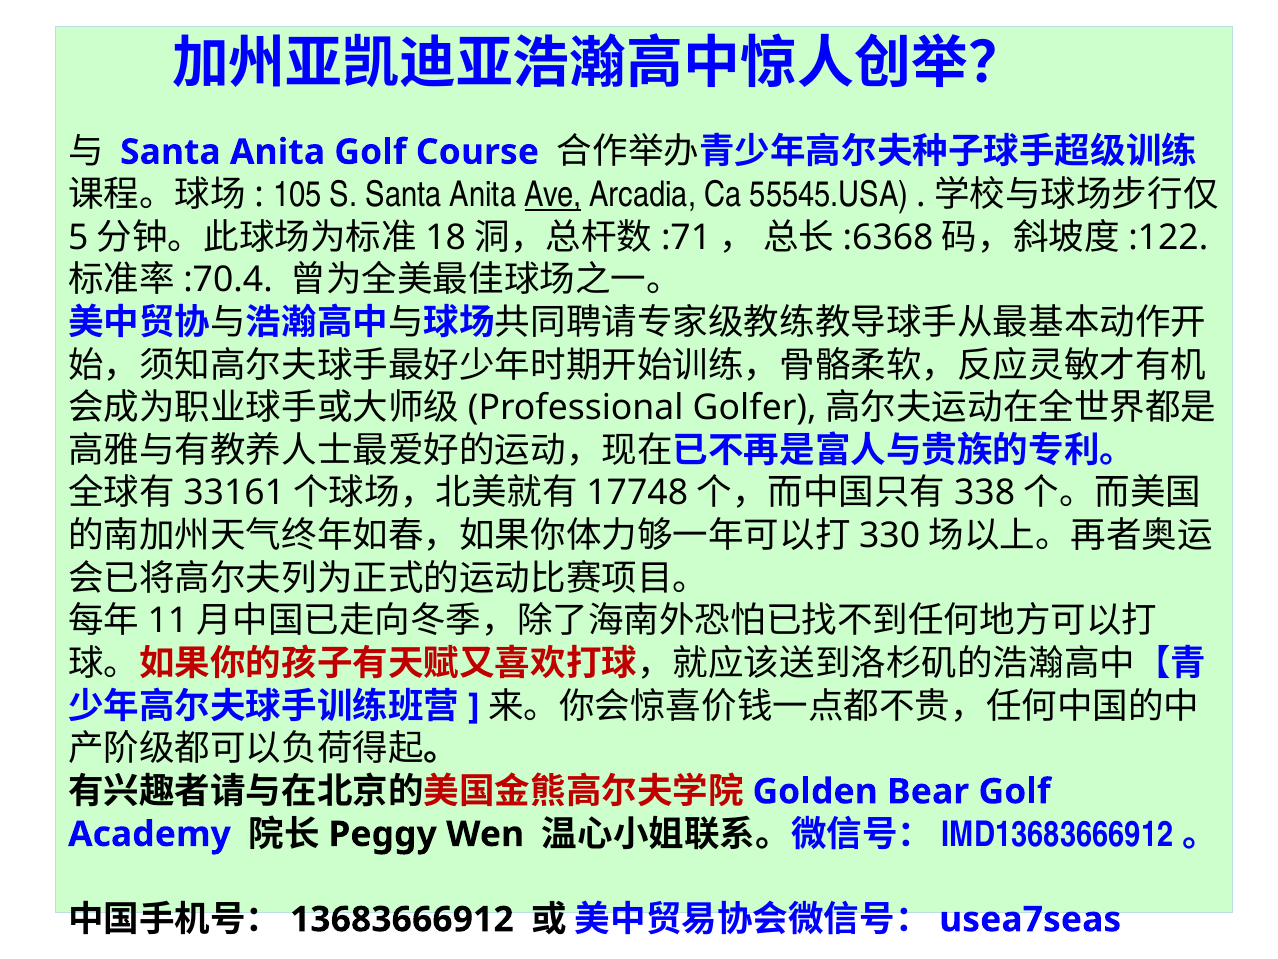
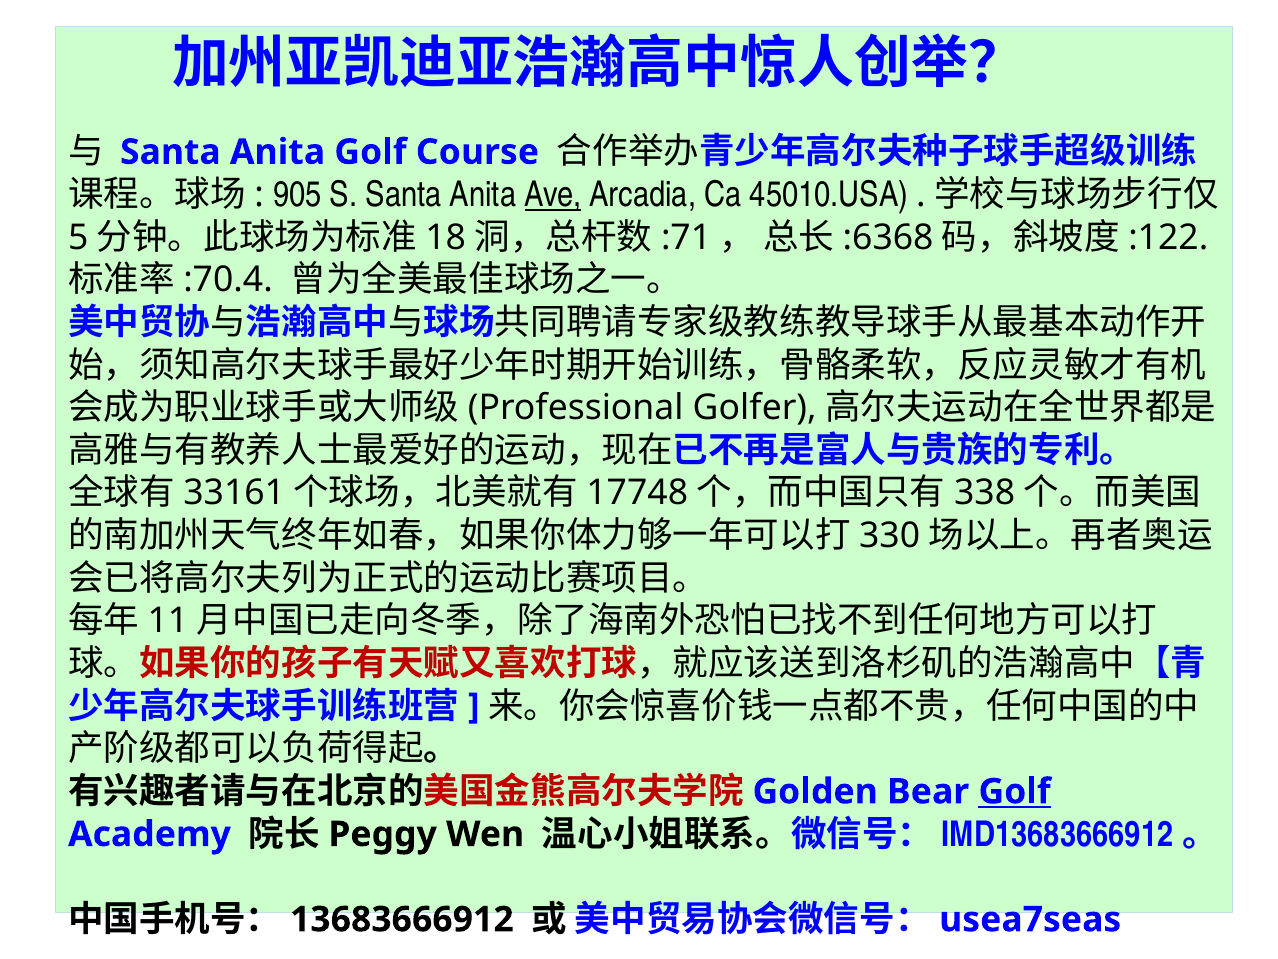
105: 105 -> 905 (297, 195)
55545.USA: 55545.USA -> 45010.USA (829, 195)
Golf underline: none -> present (1015, 791)
